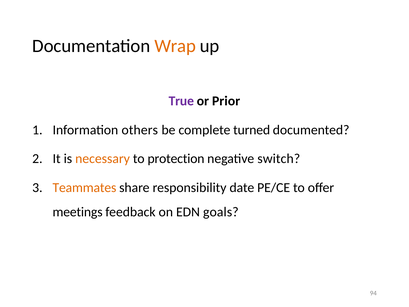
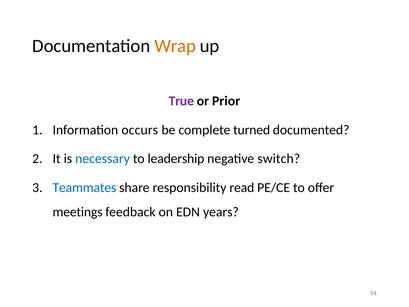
others: others -> occurs (140, 130)
necessary colour: orange -> blue (103, 159)
protection: protection -> leadership (176, 159)
Teammates colour: orange -> blue (84, 187)
date: date -> read (242, 187)
goals: goals -> years (221, 212)
